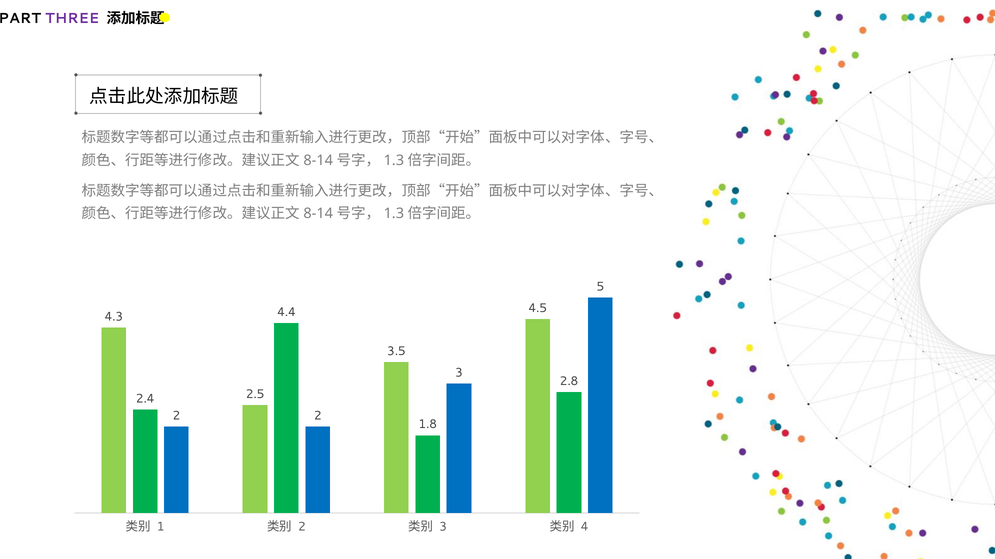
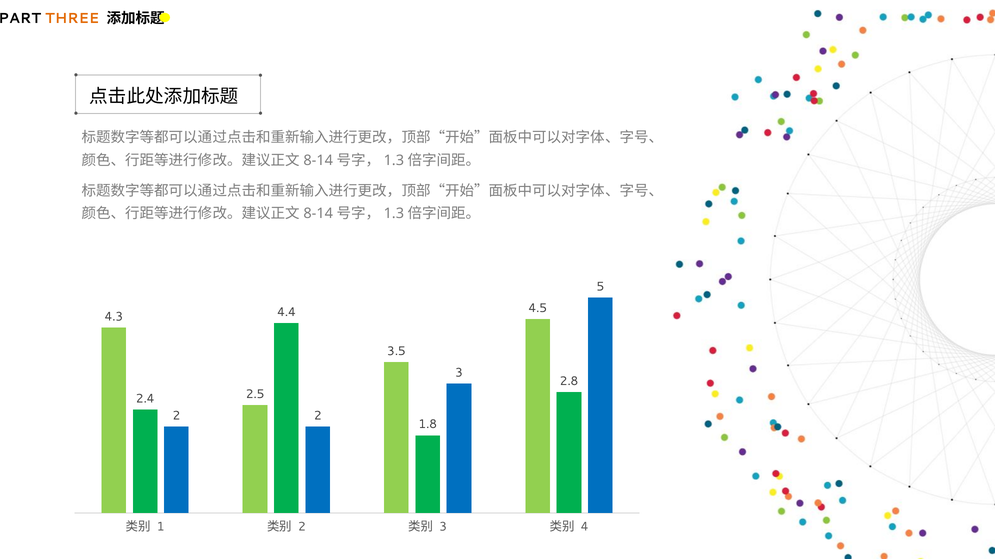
THREE colour: purple -> orange (72, 18)
